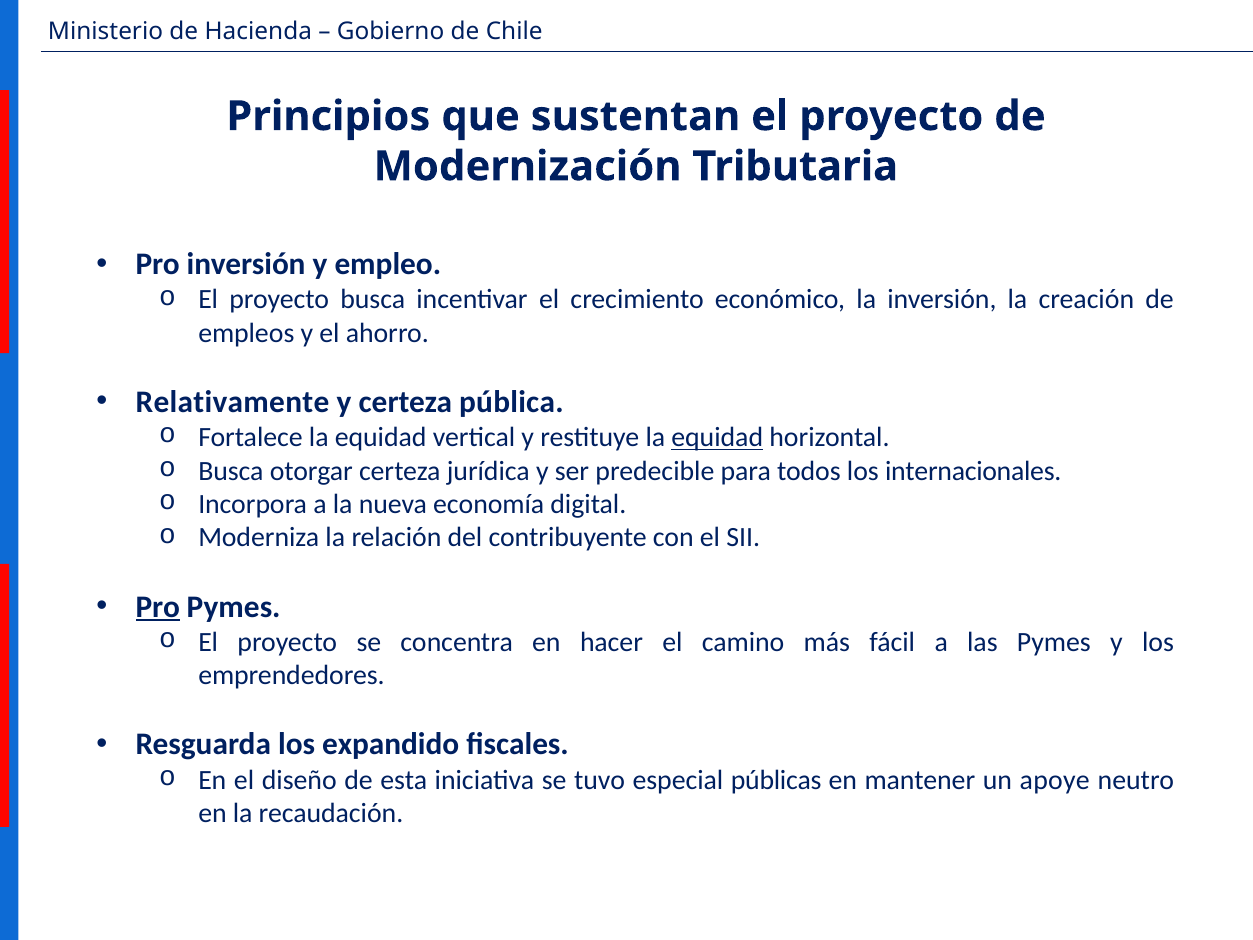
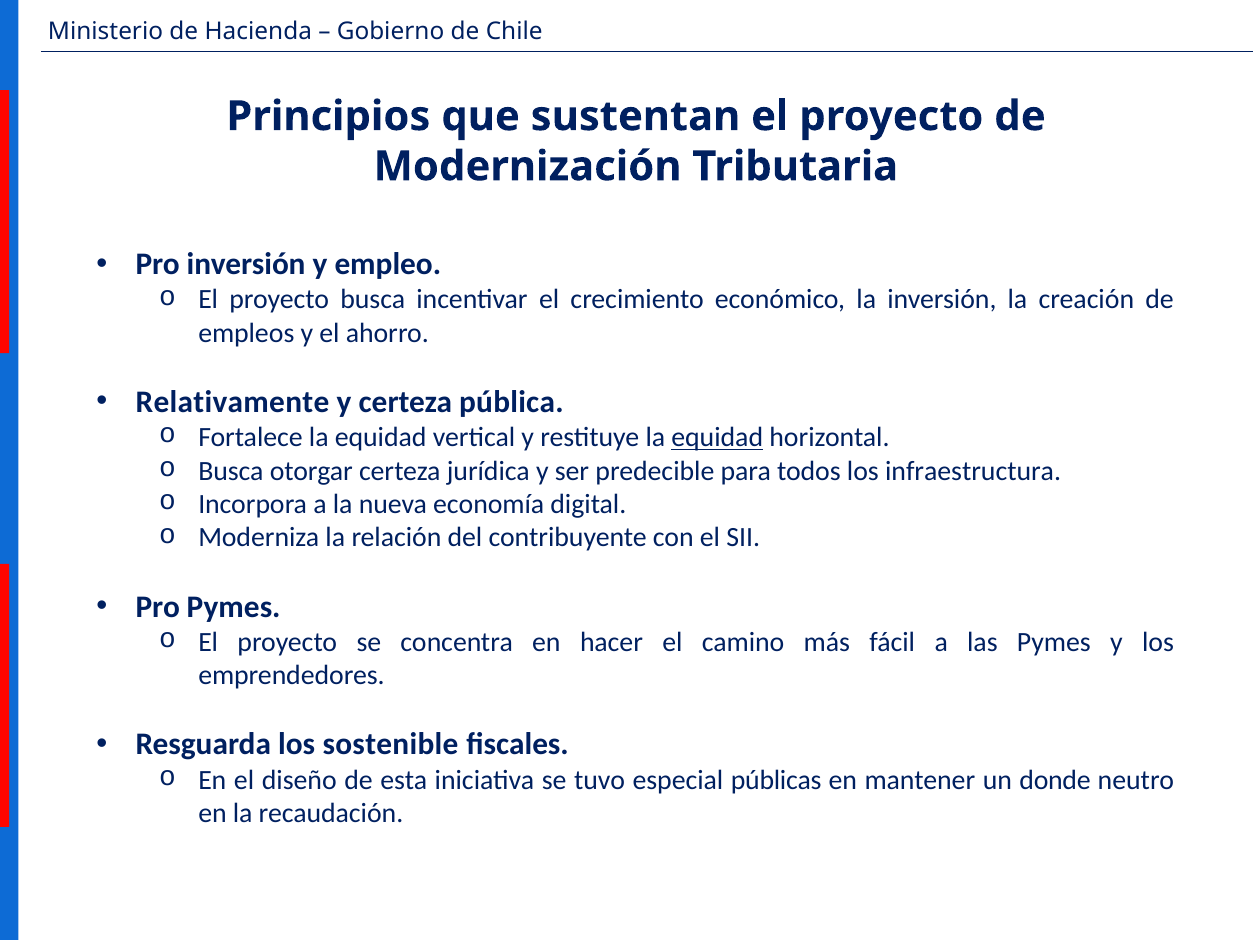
internacionales: internacionales -> infraestructura (973, 471)
Pro underline: present -> none (158, 607)
expandido: expandido -> sostenible (391, 744)
apoye: apoye -> donde (1055, 780)
